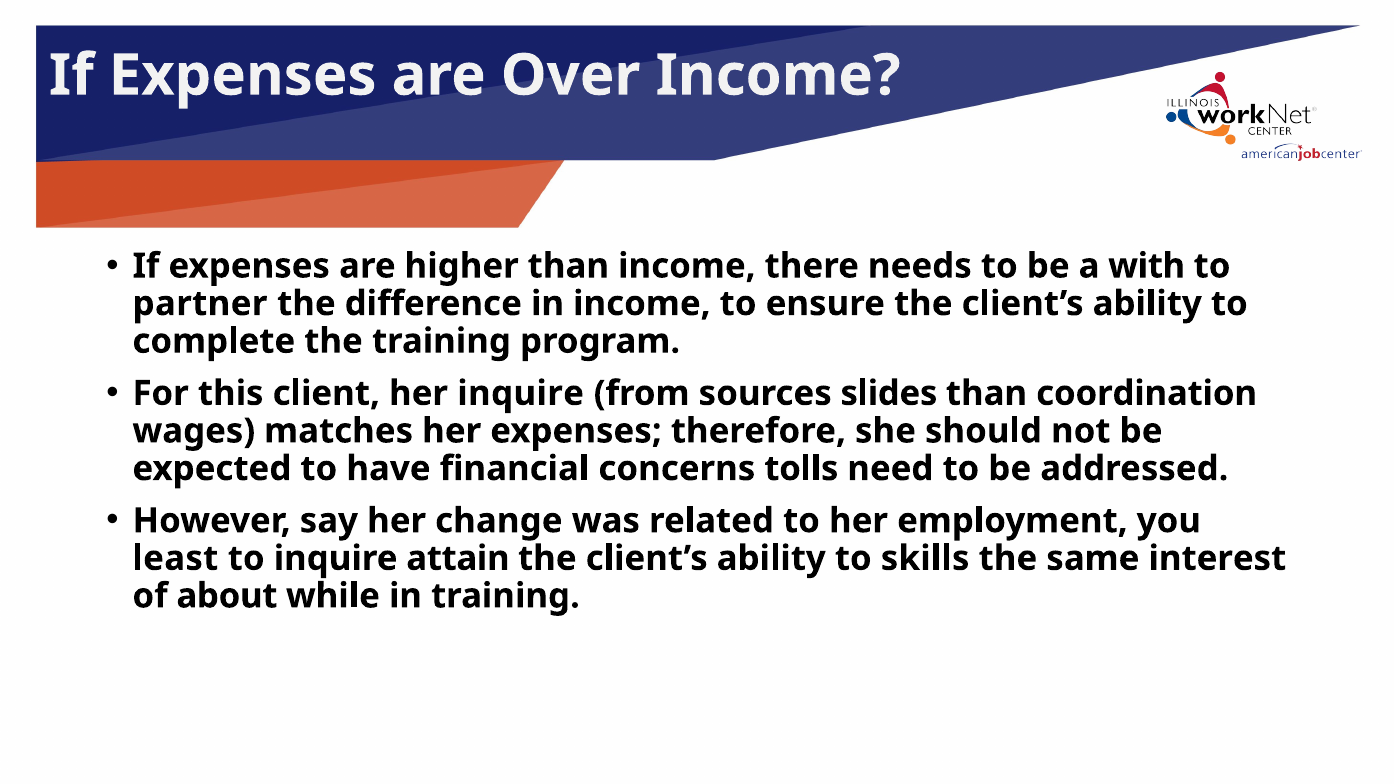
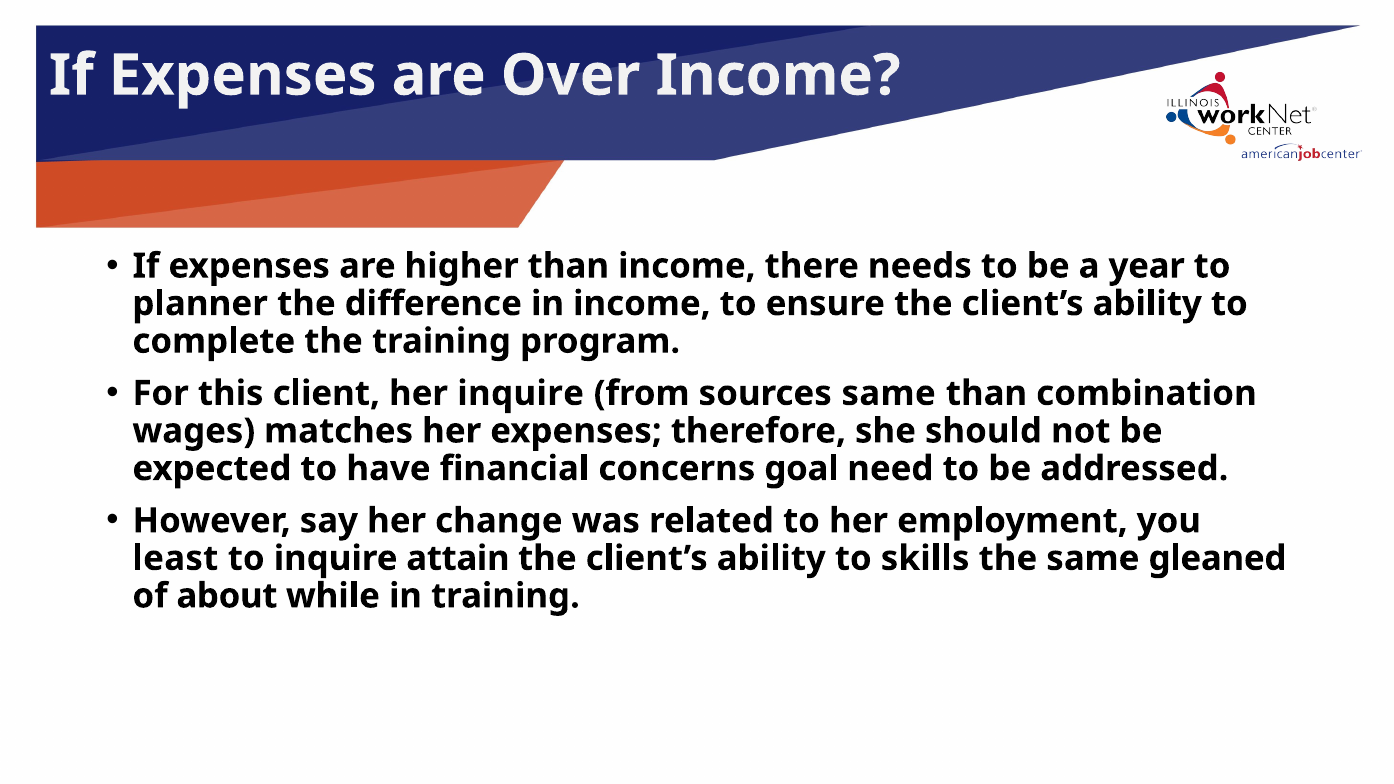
with: with -> year (1147, 266)
partner: partner -> planner (200, 304)
sources slides: slides -> same (889, 393)
coordination: coordination -> combination (1146, 393)
tolls: tolls -> goal (801, 469)
interest: interest -> gleaned (1217, 558)
